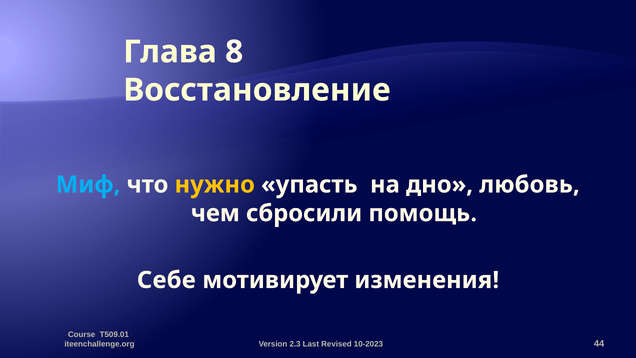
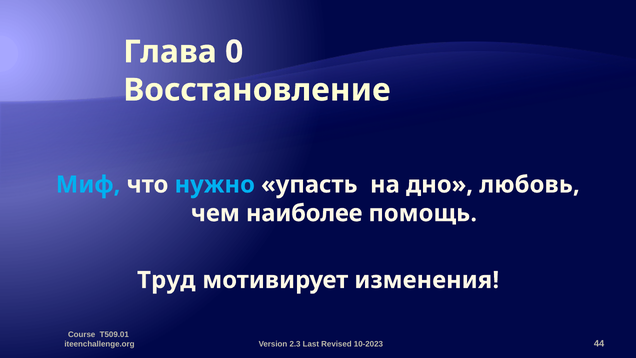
8: 8 -> 0 (234, 52)
нужно colour: yellow -> light blue (215, 185)
сбросили: сбросили -> наиболее (304, 213)
Себе: Себе -> Труд (166, 280)
